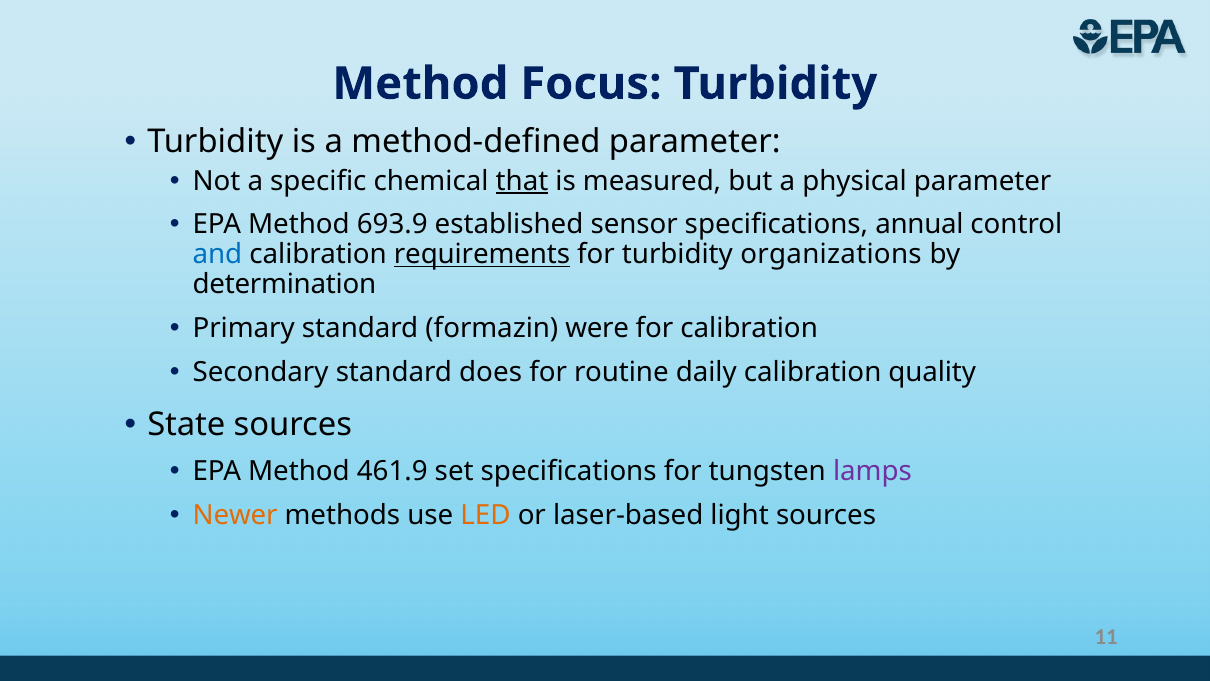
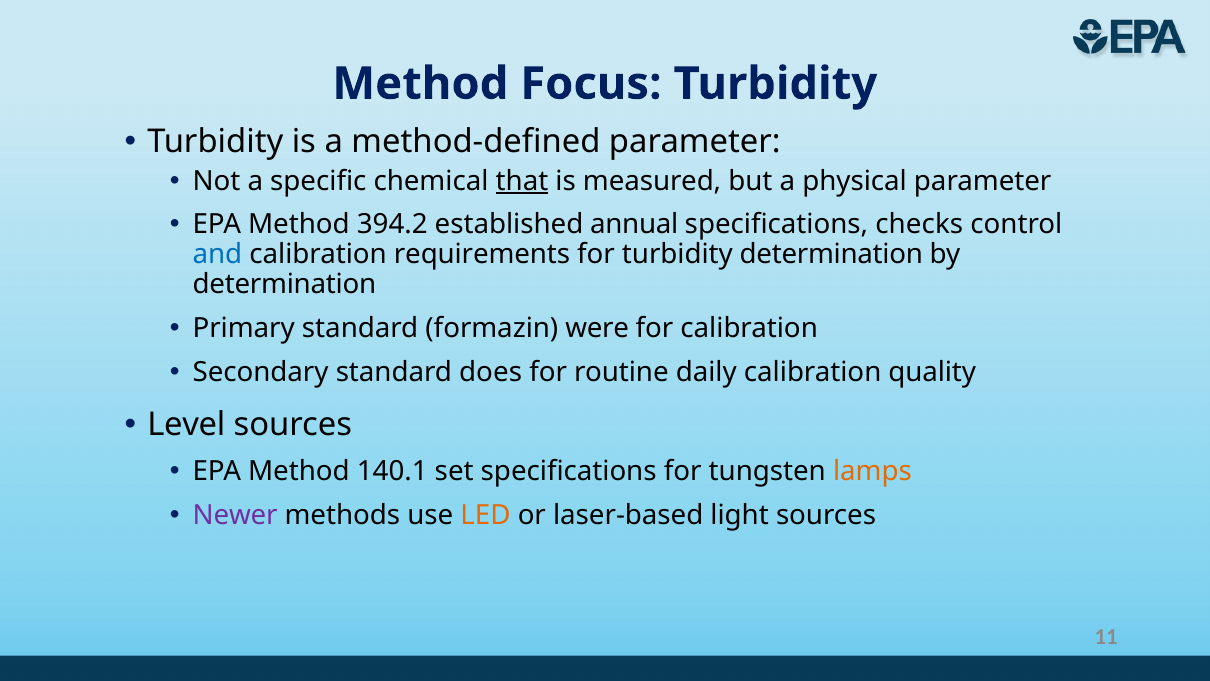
693.9: 693.9 -> 394.2 (392, 225)
sensor: sensor -> annual (634, 225)
annual: annual -> checks (919, 225)
requirements underline: present -> none (482, 255)
turbidity organizations: organizations -> determination (831, 255)
State: State -> Level (186, 425)
461.9: 461.9 -> 140.1 (392, 471)
lamps colour: purple -> orange (872, 471)
Newer colour: orange -> purple (235, 515)
